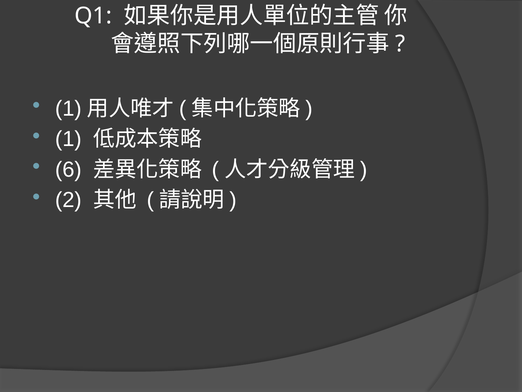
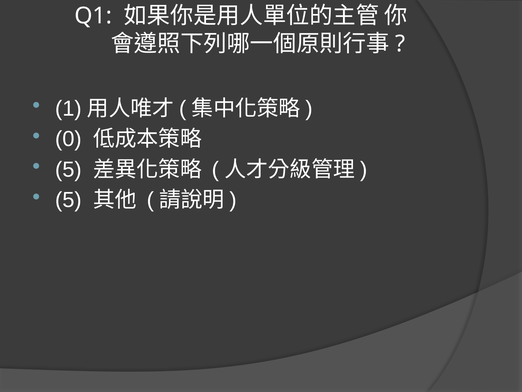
1: 1 -> 0 (69, 139)
6: 6 -> 5 (69, 169)
2: 2 -> 5 (69, 200)
